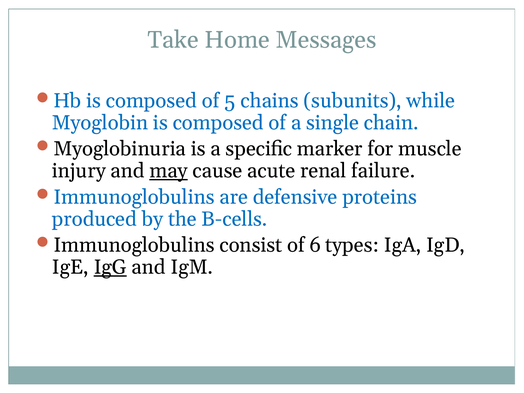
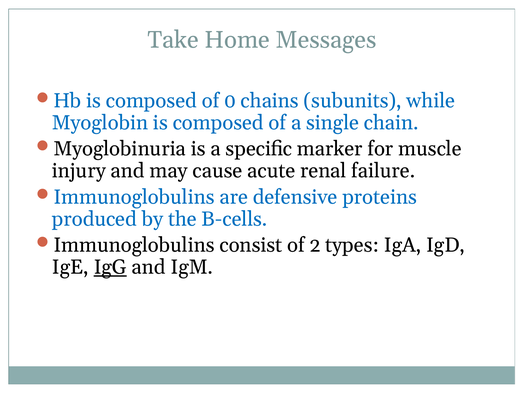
5: 5 -> 0 (230, 101)
may underline: present -> none (169, 171)
6: 6 -> 2 (315, 245)
